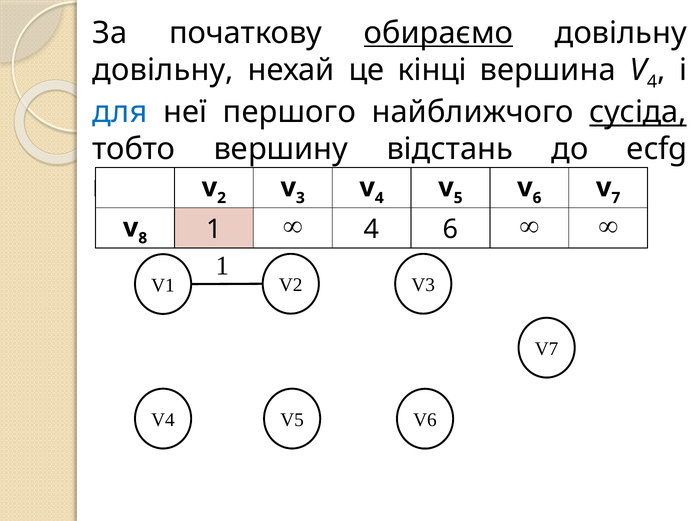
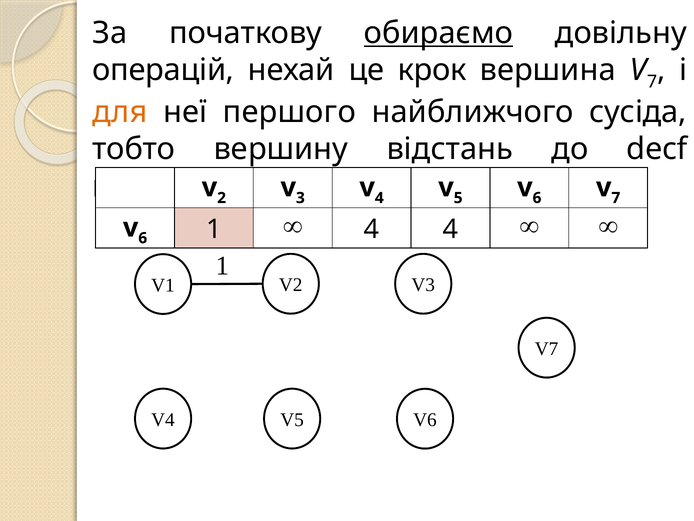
довільну: довільну -> операцій (163, 70)
кінці: кінці -> крок (432, 70)
4: 4 -> 7 (652, 82)
для colour: blue -> orange (120, 112)
сусіда underline: present -> none (638, 112)
ecfg: ecfg -> decf (657, 149)
8: 8 -> 6 (143, 238)
4 6: 6 -> 4 (450, 229)
